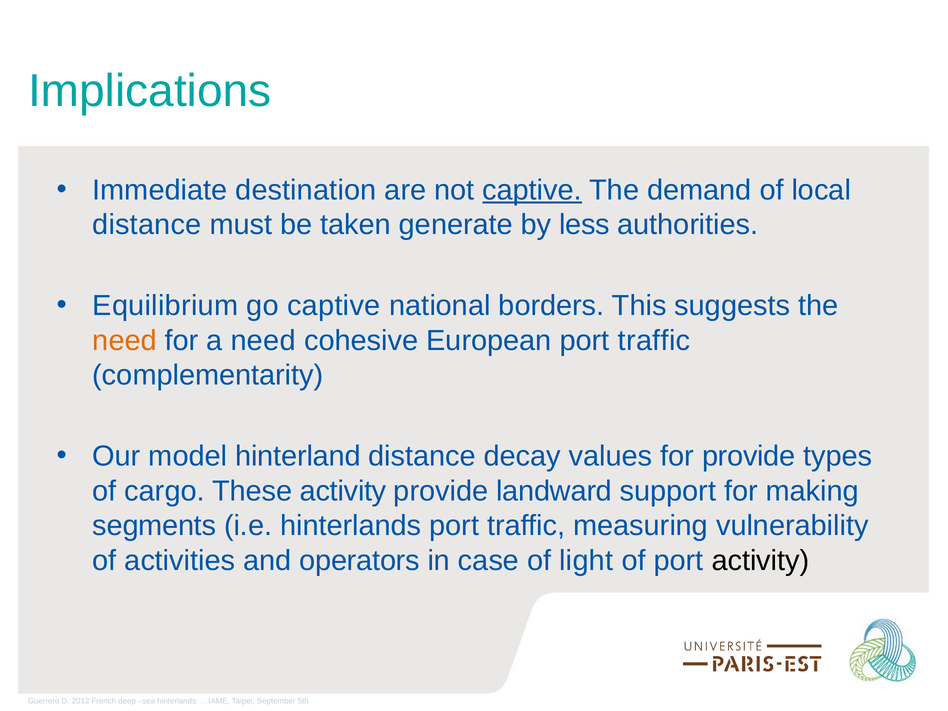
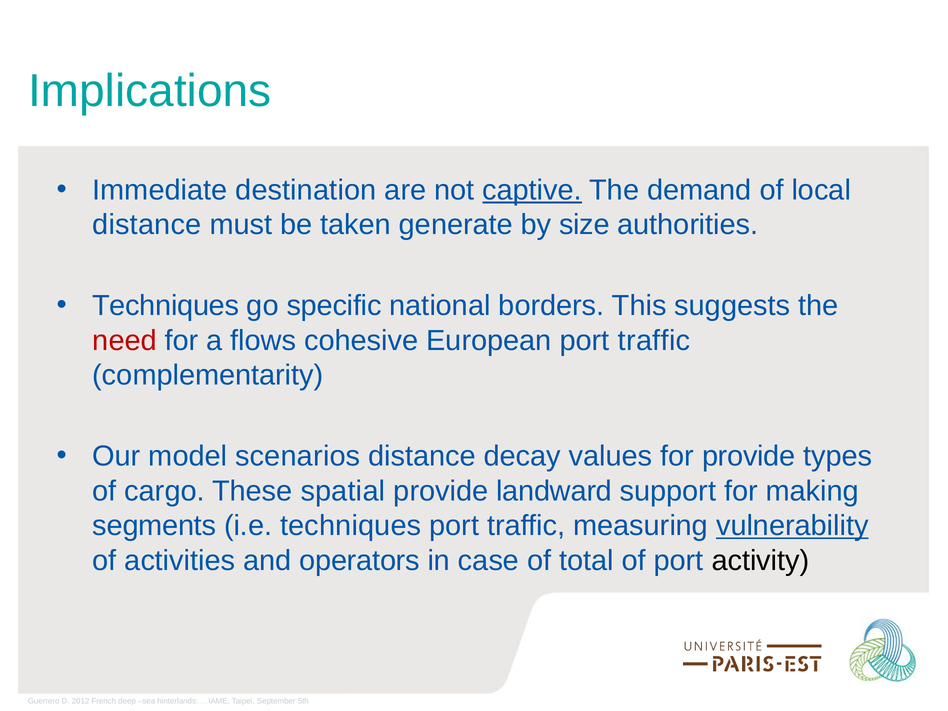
less: less -> size (584, 225)
Equilibrium: Equilibrium -> Techniques (166, 306)
go captive: captive -> specific (334, 306)
need colour: orange -> red (125, 341)
a need: need -> flows (263, 341)
hinterland: hinterland -> scenarios (298, 456)
These activity: activity -> spatial (343, 491)
i.e hinterlands: hinterlands -> techniques (351, 526)
vulnerability underline: none -> present (792, 526)
light: light -> total (586, 561)
